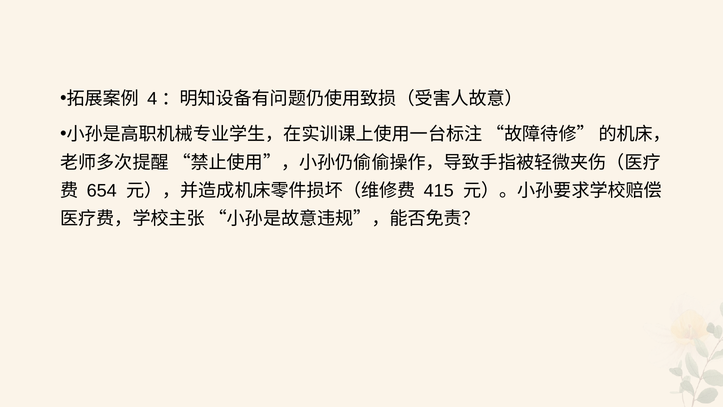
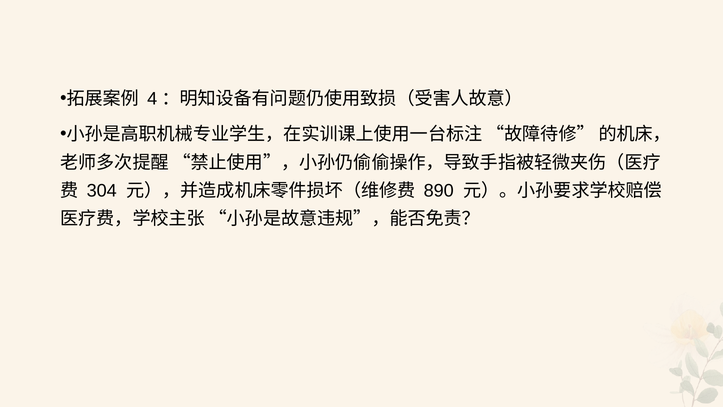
654: 654 -> 304 (102, 191)
415: 415 -> 890 (439, 191)
